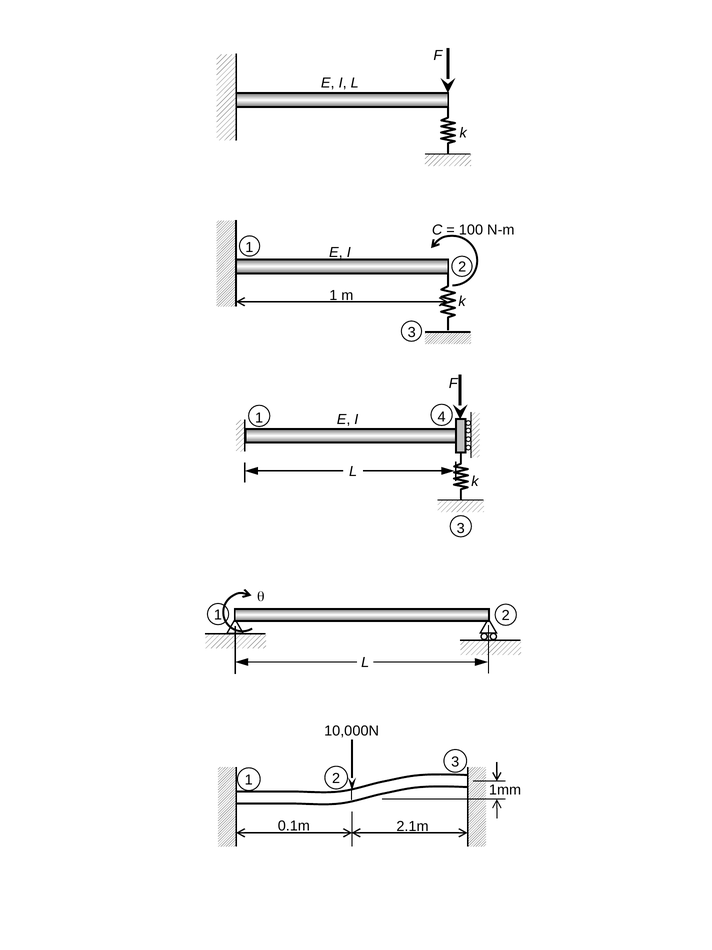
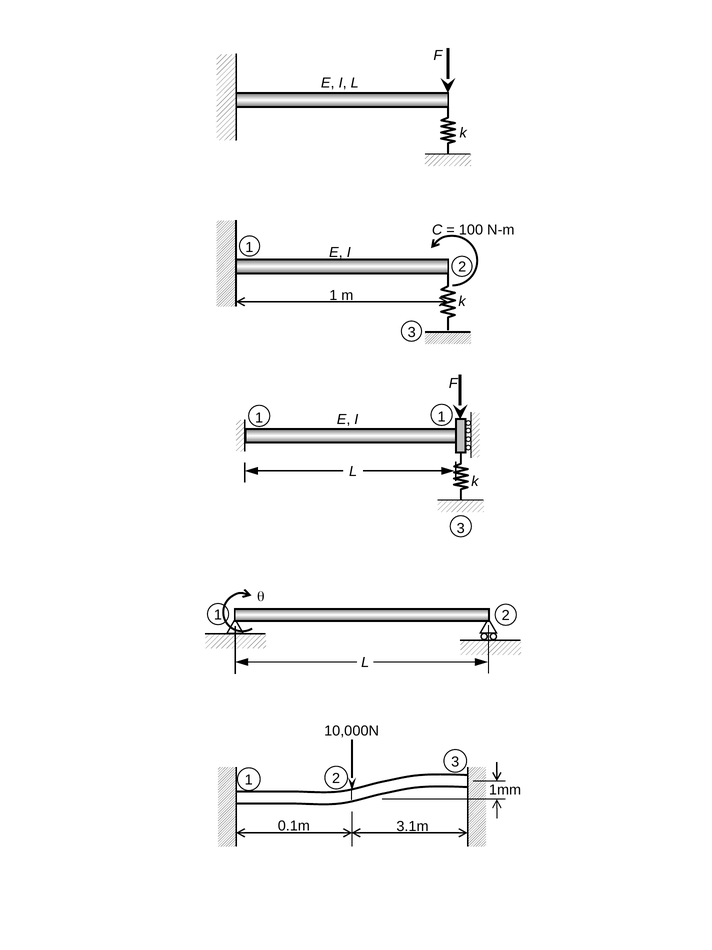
1 4: 4 -> 1 (442, 417)
2.1m: 2.1m -> 3.1m (412, 826)
